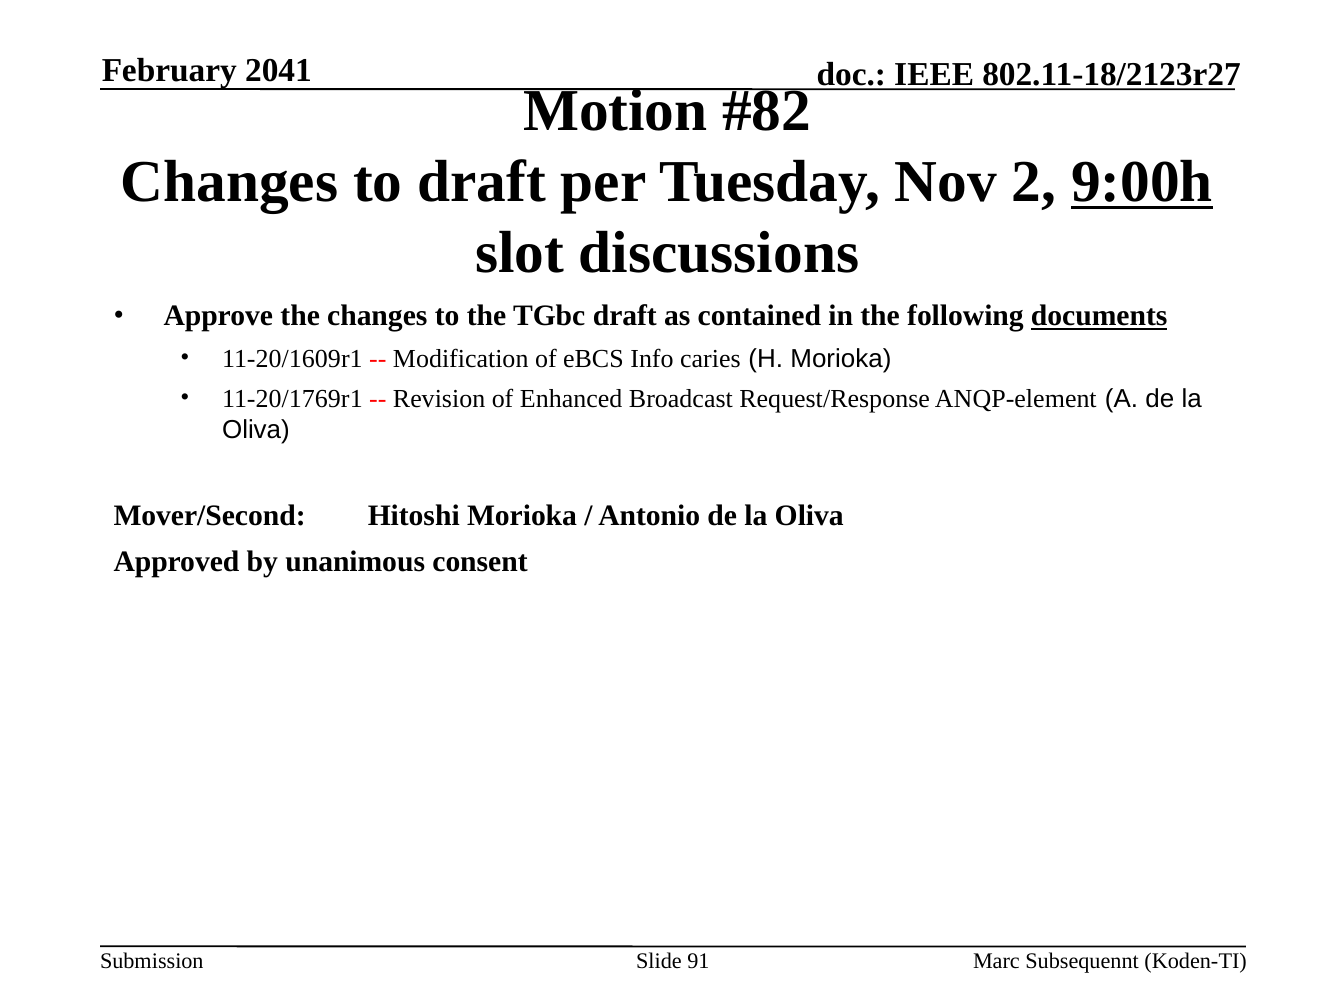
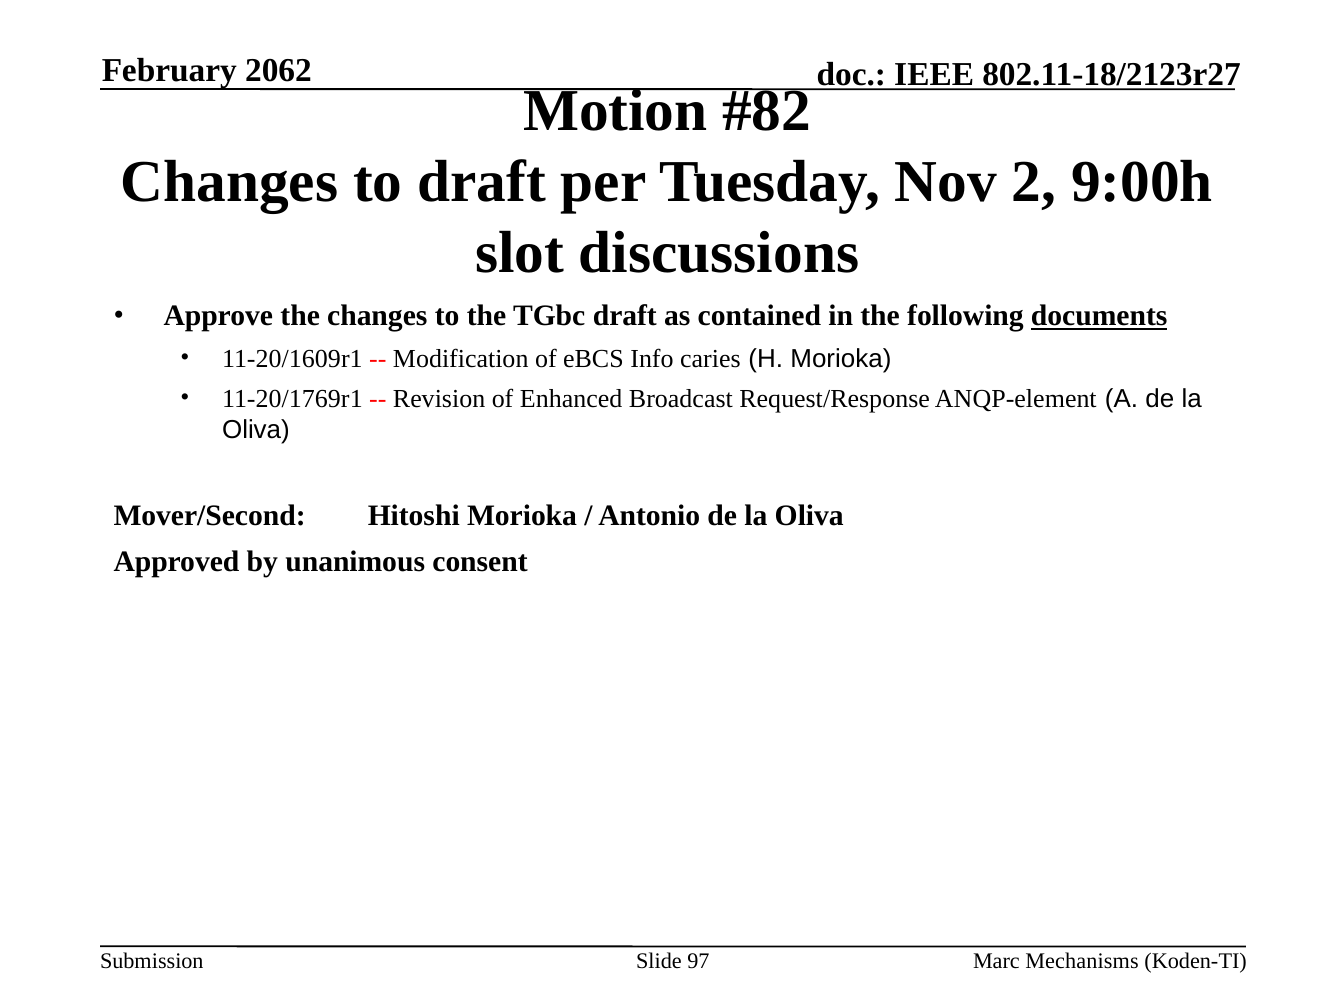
2041: 2041 -> 2062 (278, 71)
9:00h underline: present -> none (1142, 182)
91: 91 -> 97 (698, 960)
Subsequennt: Subsequennt -> Mechanisms (1082, 960)
